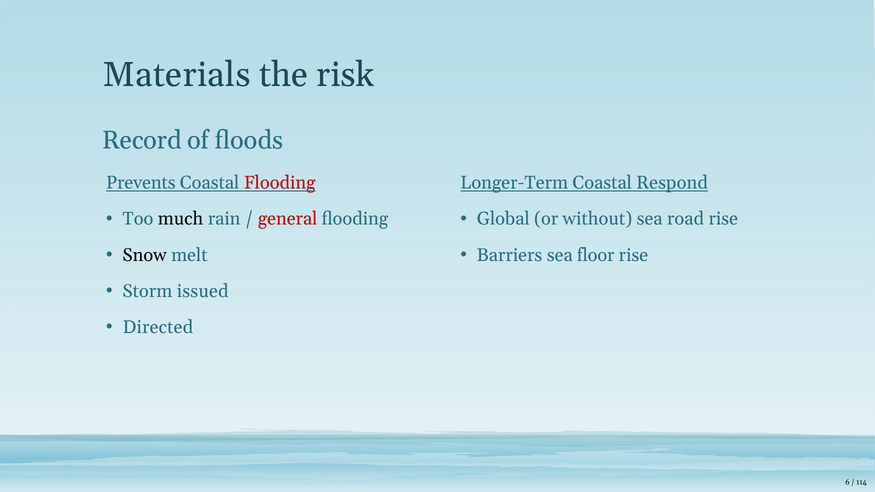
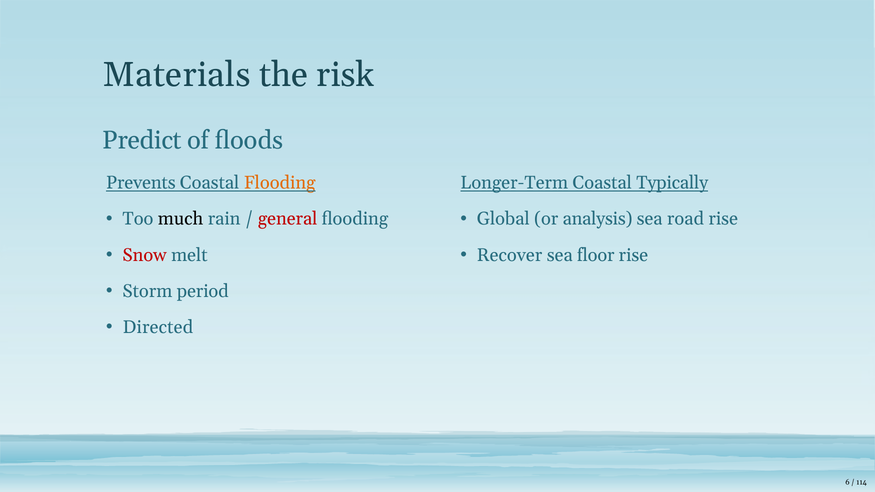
Record: Record -> Predict (142, 140)
Flooding colour: red -> orange (280, 183)
Respond: Respond -> Typically (672, 183)
without: without -> analysis (598, 219)
Snow colour: black -> red (145, 255)
Barriers: Barriers -> Recover (510, 255)
issued: issued -> period (203, 291)
